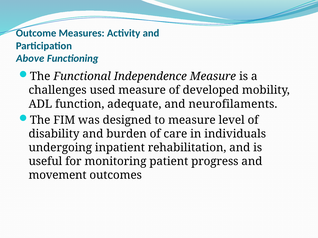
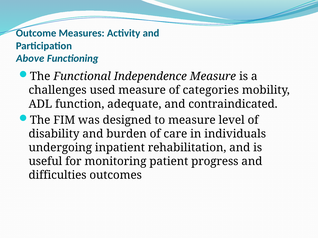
developed: developed -> categories (211, 90)
neurofilaments: neurofilaments -> contraindicated (233, 104)
movement: movement -> difficulties (58, 176)
